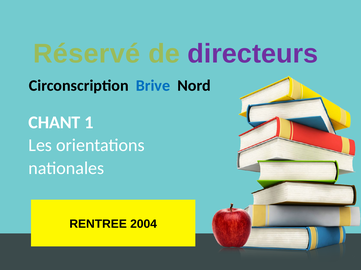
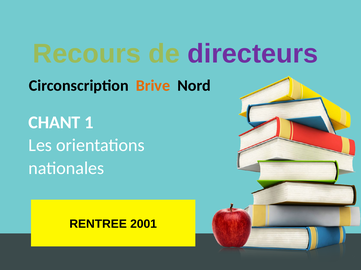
Réservé: Réservé -> Recours (87, 54)
Brive colour: blue -> orange (153, 86)
2004: 2004 -> 2001 (144, 225)
